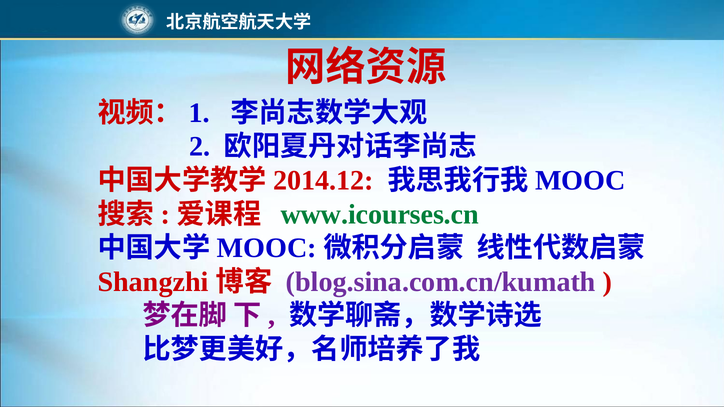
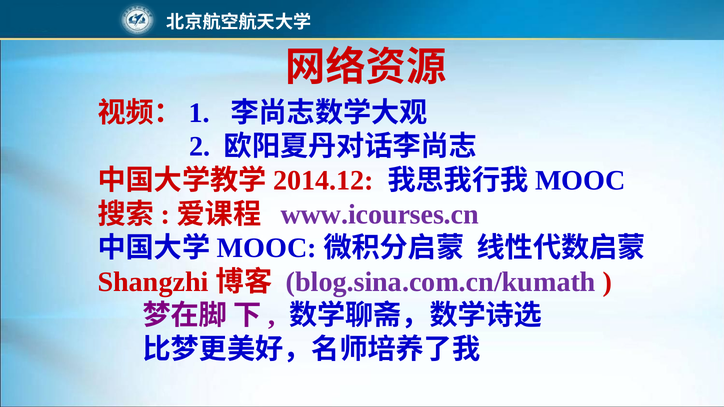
www.icourses.cn colour: green -> purple (380, 214)
